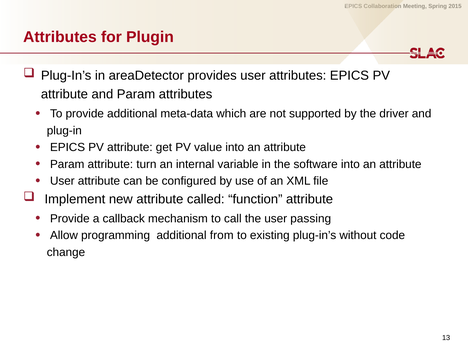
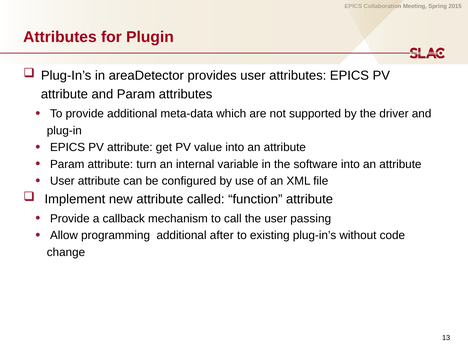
from: from -> after (222, 235)
